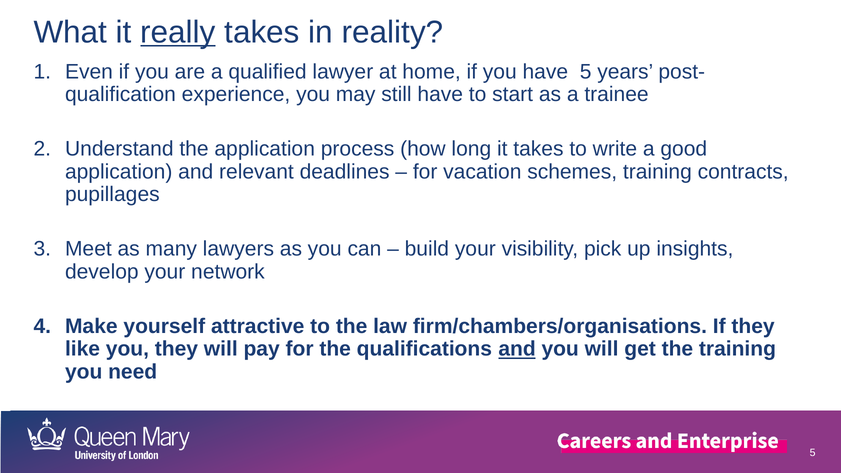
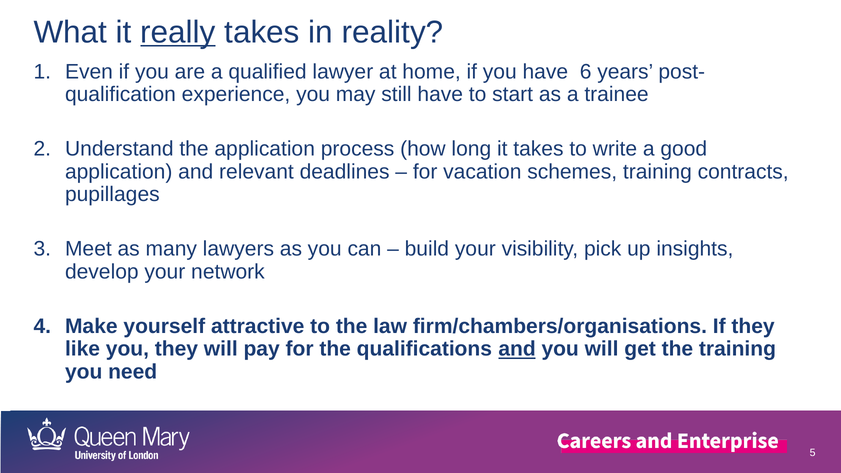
have 5: 5 -> 6 (586, 72)
